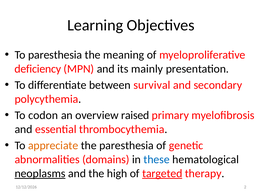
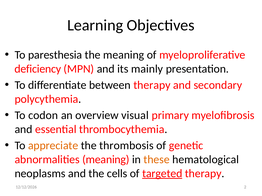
between survival: survival -> therapy (152, 85)
raised: raised -> visual (135, 116)
the paresthesia: paresthesia -> thrombosis (126, 146)
abnormalities domains: domains -> meaning (106, 160)
these colour: blue -> orange (157, 160)
neoplasms underline: present -> none (40, 174)
high: high -> cells (117, 174)
